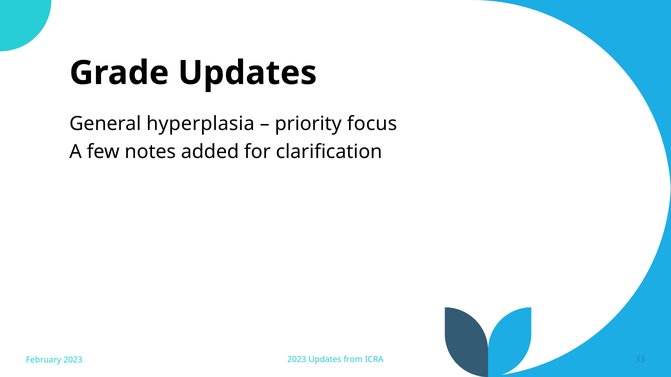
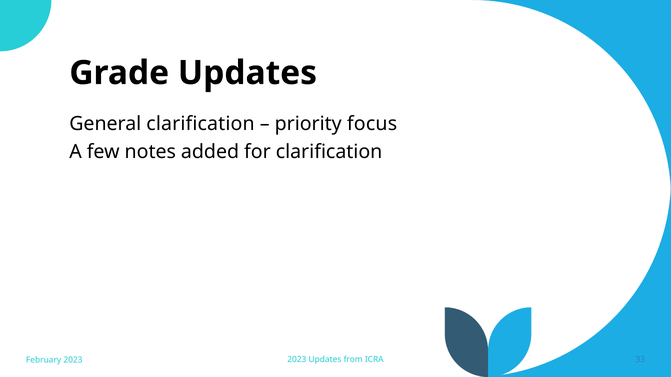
General hyperplasia: hyperplasia -> clarification (201, 124)
